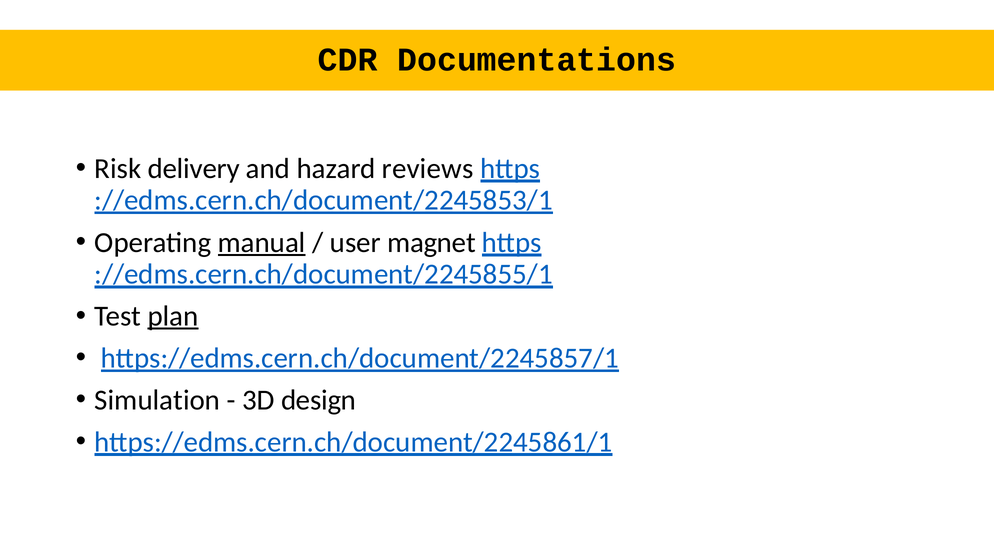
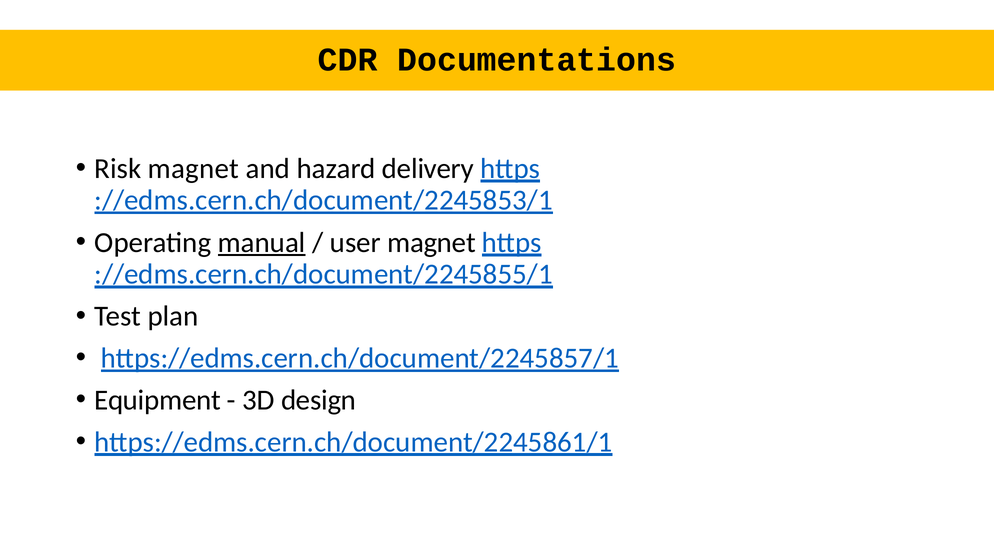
Risk delivery: delivery -> magnet (193, 168)
reviews: reviews -> delivery (428, 168)
plan underline: present -> none (173, 316)
Simulation: Simulation -> Equipment (157, 400)
